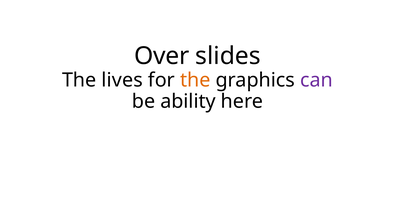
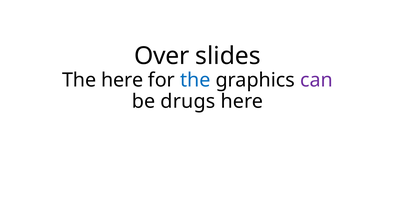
The lives: lives -> here (122, 80)
the colour: orange -> blue (195, 80)
ability: ability -> drugs (188, 101)
